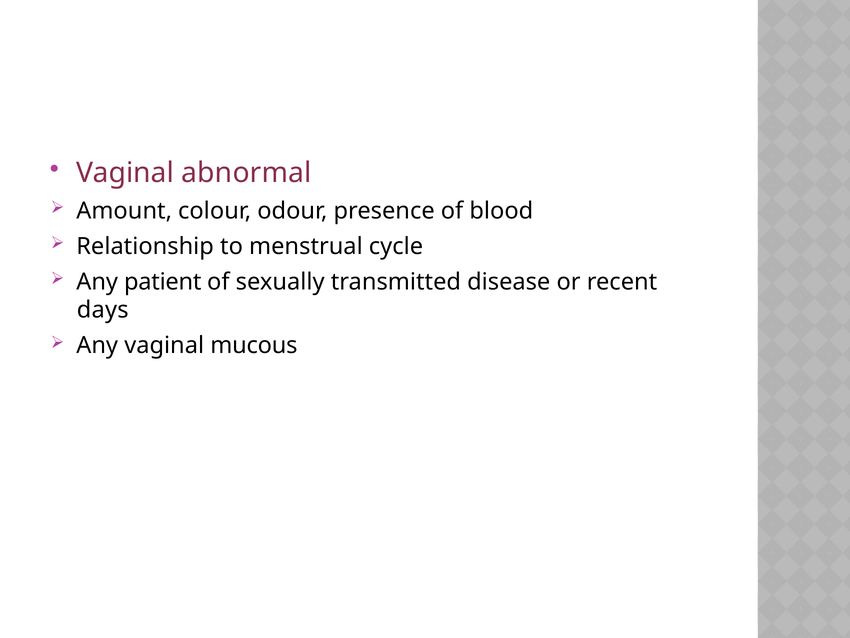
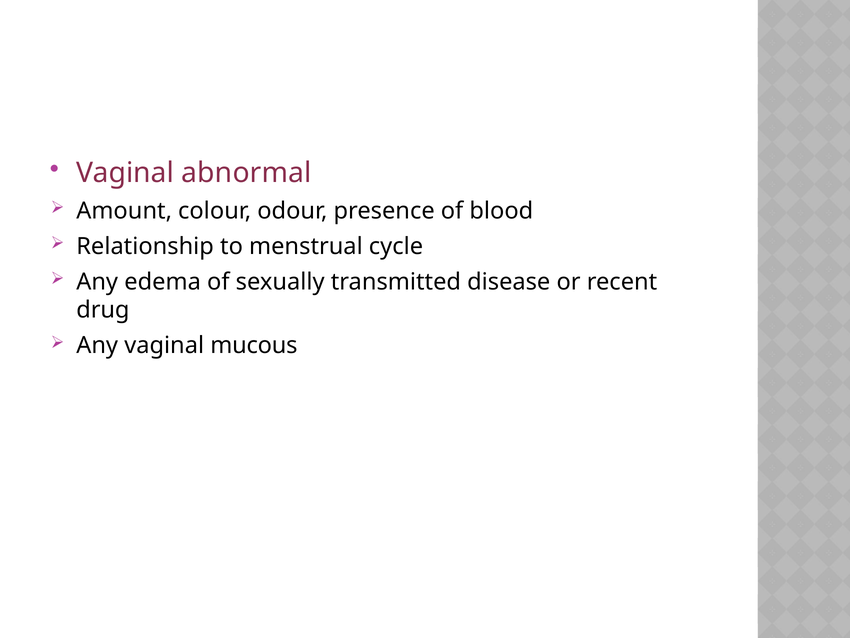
patient: patient -> edema (163, 282)
days: days -> drug (103, 310)
